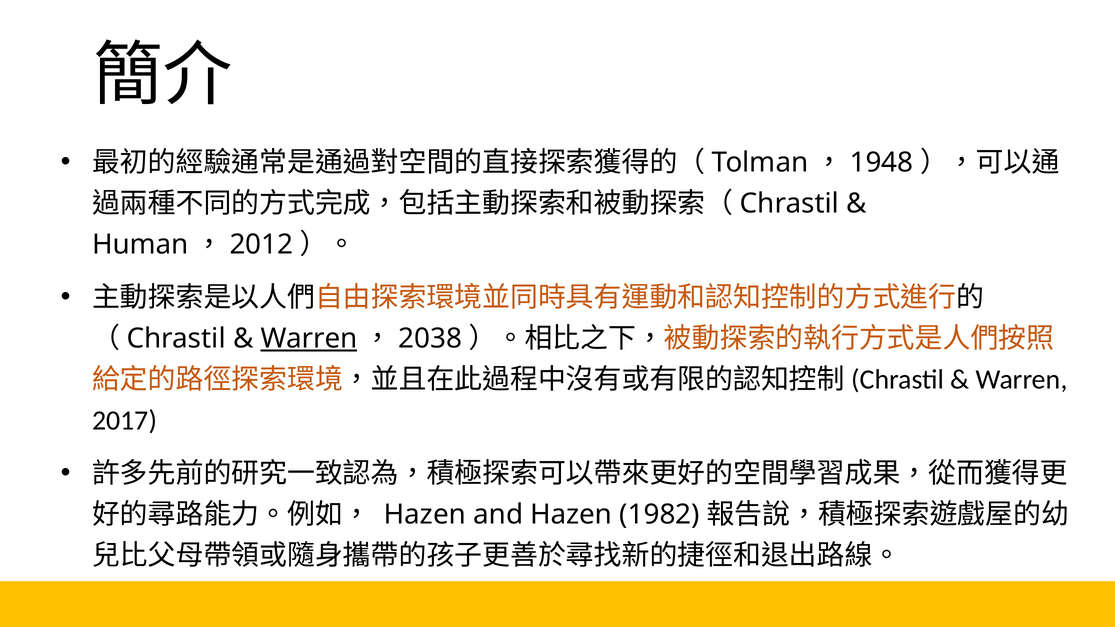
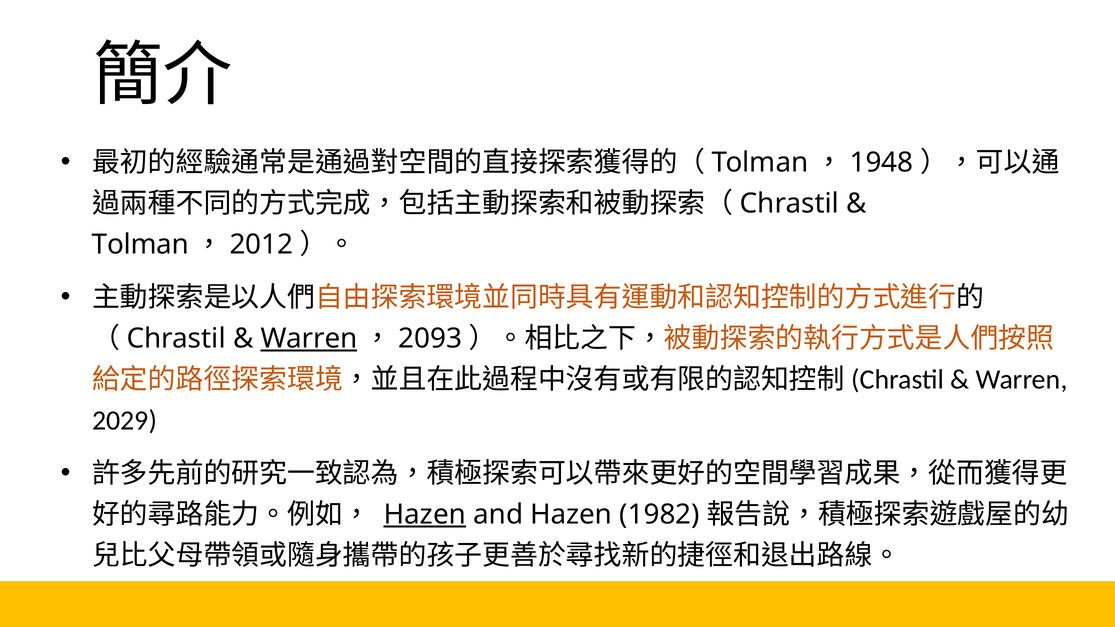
Human: Human -> Tolman (140, 245)
2038: 2038 -> 2093 (430, 339)
2017: 2017 -> 2029 (125, 421)
Hazen underline: none -> present (425, 515)
